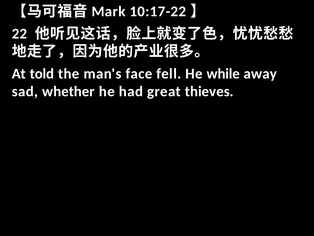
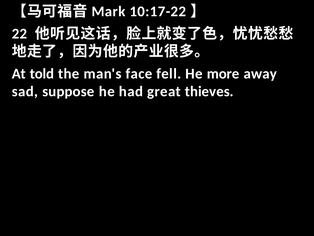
while: while -> more (223, 74)
whether: whether -> suppose (68, 91)
